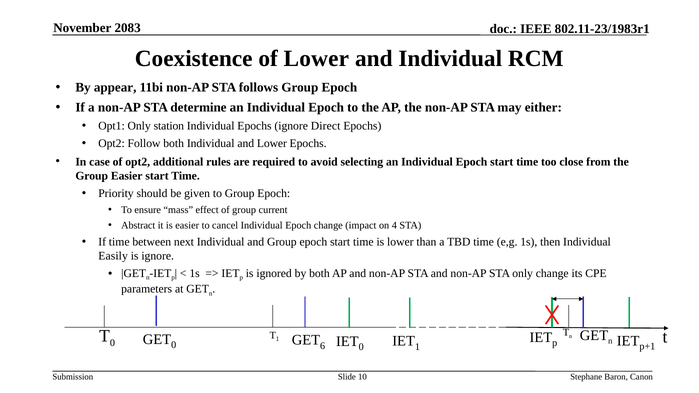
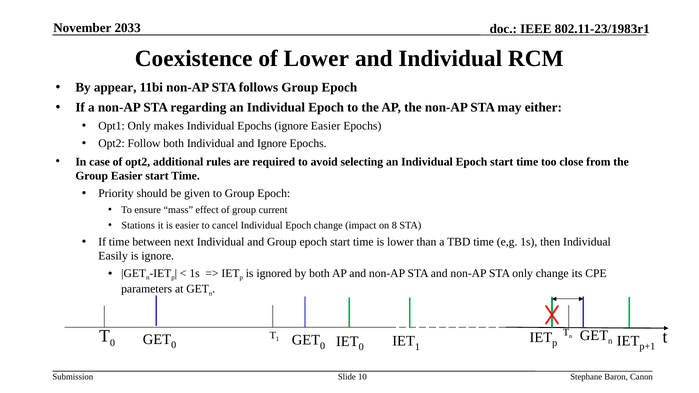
2083: 2083 -> 2033 (128, 28)
determine: determine -> regarding (198, 108)
station: station -> makes (169, 126)
ignore Direct: Direct -> Easier (326, 126)
and Lower: Lower -> Ignore (272, 144)
Abstract: Abstract -> Stations (138, 225)
4: 4 -> 8 (394, 225)
6: 6 -> 0 (323, 346)
